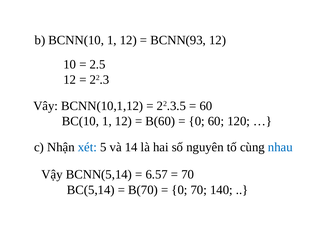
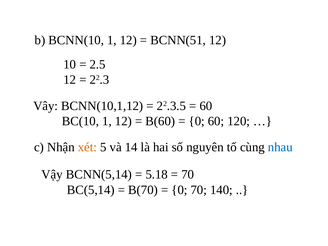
BCNN(93: BCNN(93 -> BCNN(51 (178, 40)
xét colour: blue -> orange (87, 147)
6.57: 6.57 -> 5.18 (157, 175)
